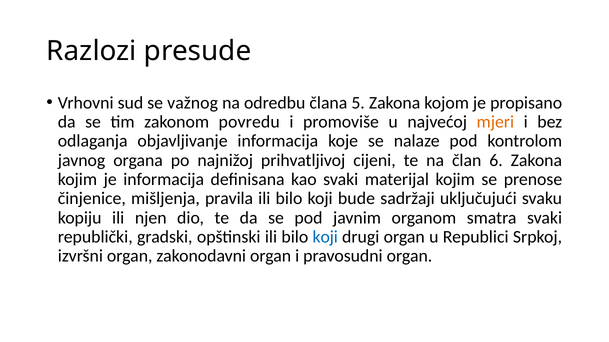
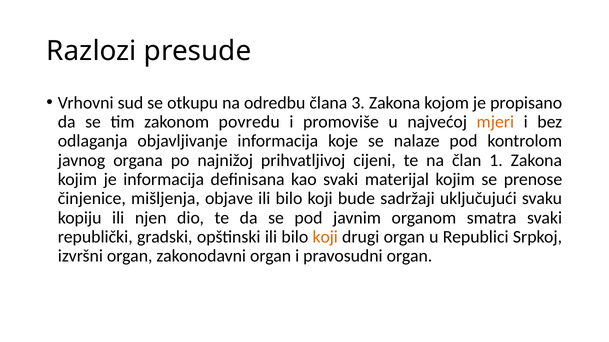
važnog: važnog -> otkupu (193, 103)
5: 5 -> 3 (358, 103)
6: 6 -> 1 (496, 161)
pravila: pravila -> objave (229, 199)
koji colour: blue -> orange (325, 237)
